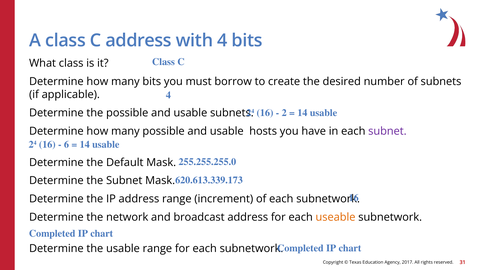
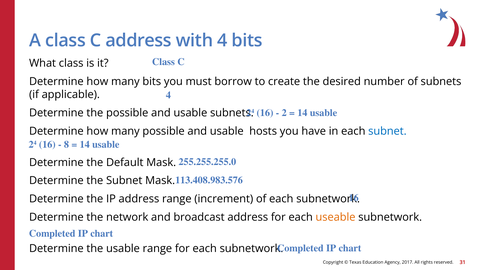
subnet colour: purple -> blue (387, 131)
6: 6 -> 8 (66, 144)
620.613.339.173: 620.613.339.173 -> 113.408.983.576 (209, 180)
